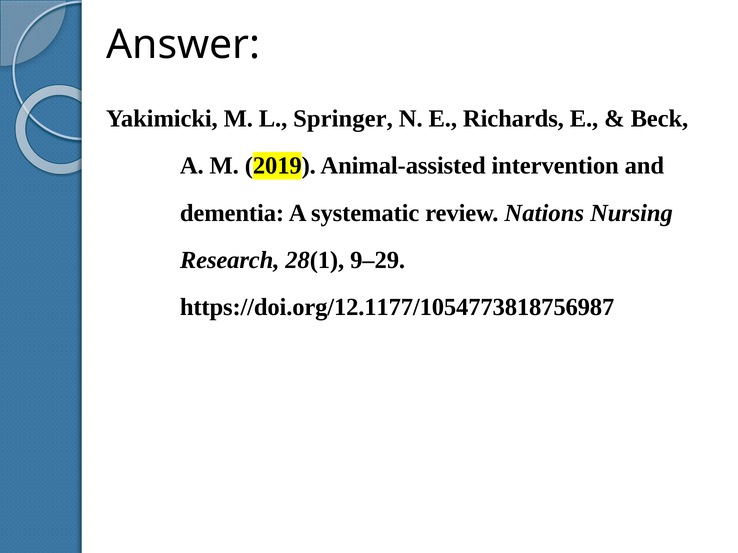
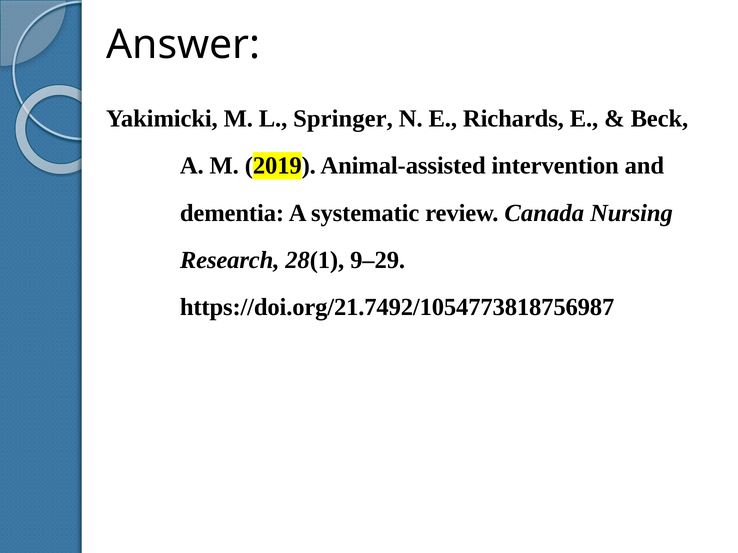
Nations: Nations -> Canada (544, 213)
https://doi.org/12.1177/1054773818756987: https://doi.org/12.1177/1054773818756987 -> https://doi.org/21.7492/1054773818756987 (397, 308)
